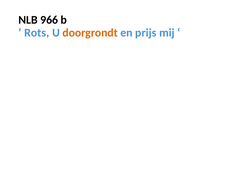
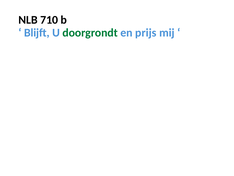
966: 966 -> 710 (49, 20)
Rots: Rots -> Blijft (37, 33)
doorgrondt colour: orange -> green (90, 33)
